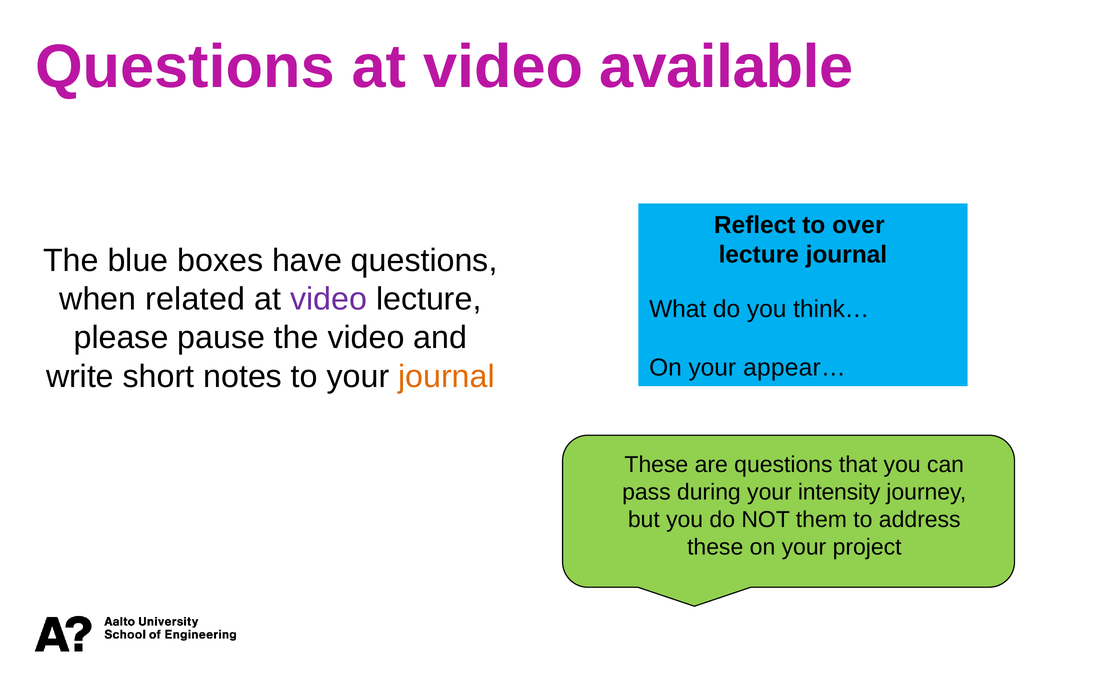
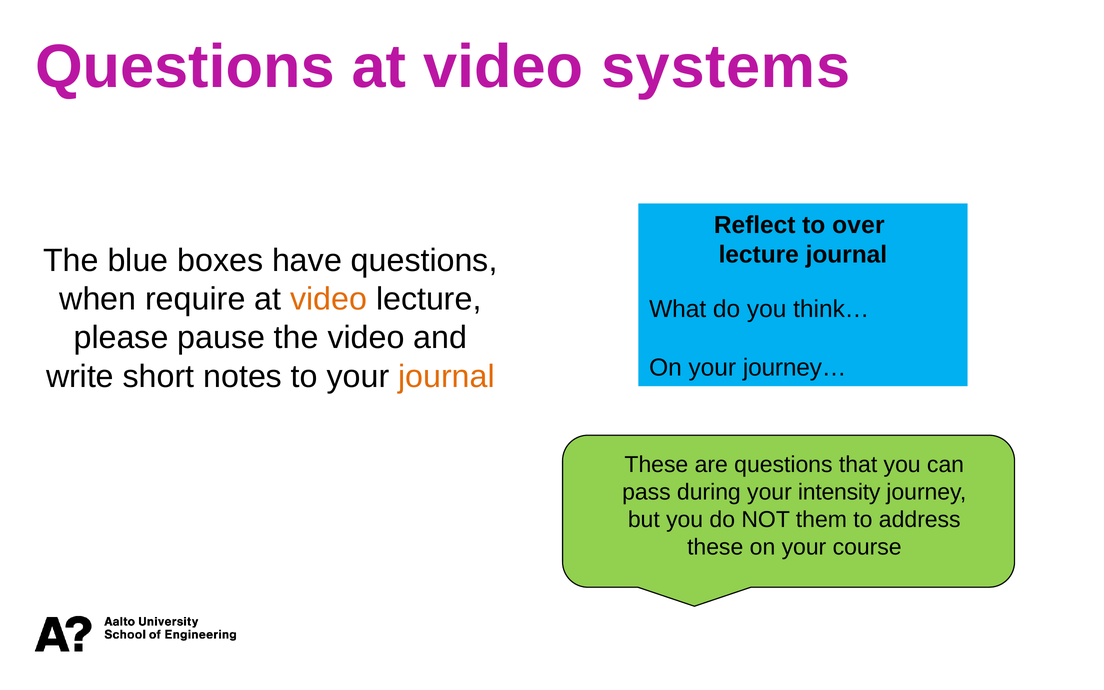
available: available -> systems (726, 67)
related: related -> require (195, 299)
video colour: purple -> orange (329, 299)
appear…: appear… -> journey… (795, 368)
project: project -> course (867, 547)
